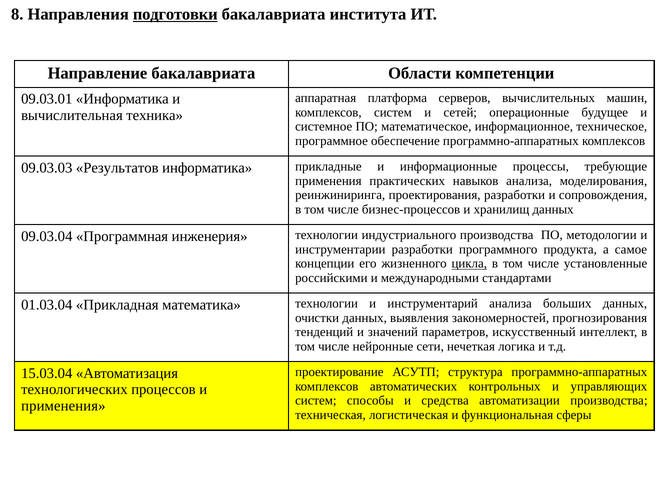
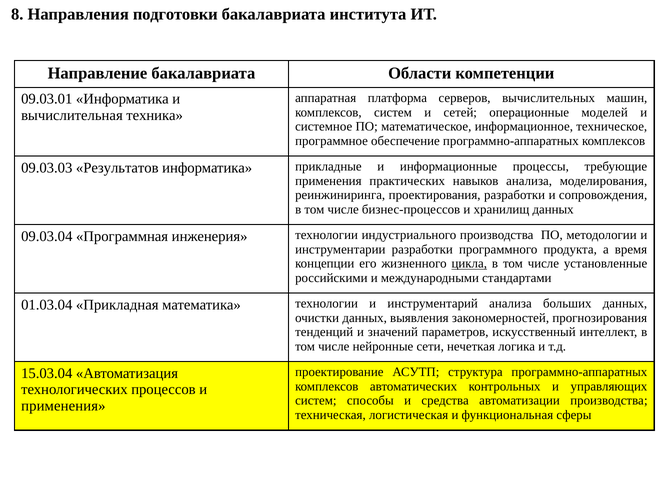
подготовки underline: present -> none (175, 14)
будущее: будущее -> моделей (605, 112)
самое: самое -> время (631, 249)
